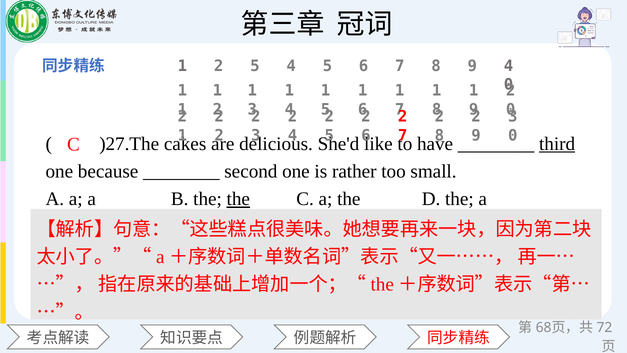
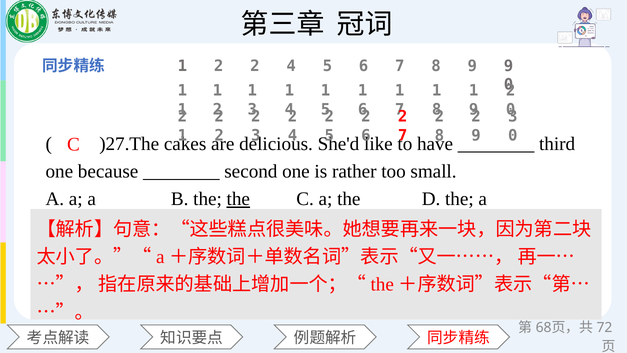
1 2 5: 5 -> 2 (255, 66)
9 4: 4 -> 9 (508, 66)
third underline: present -> none (557, 144)
